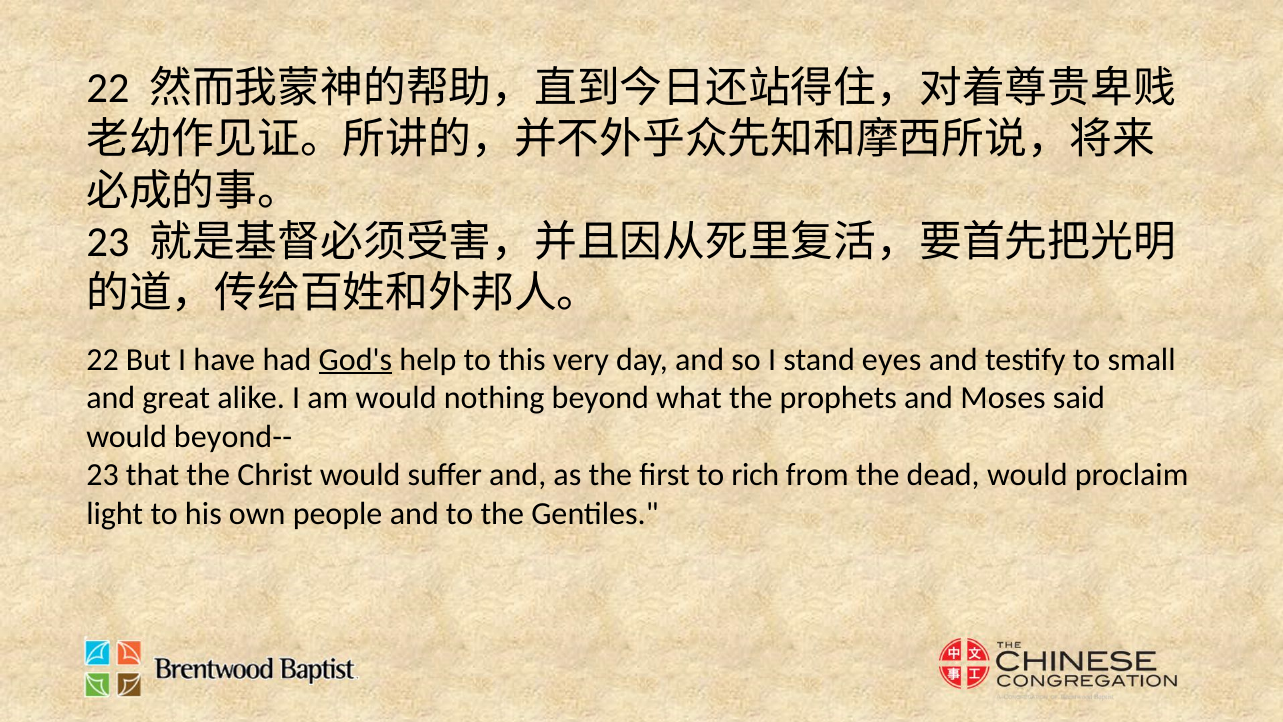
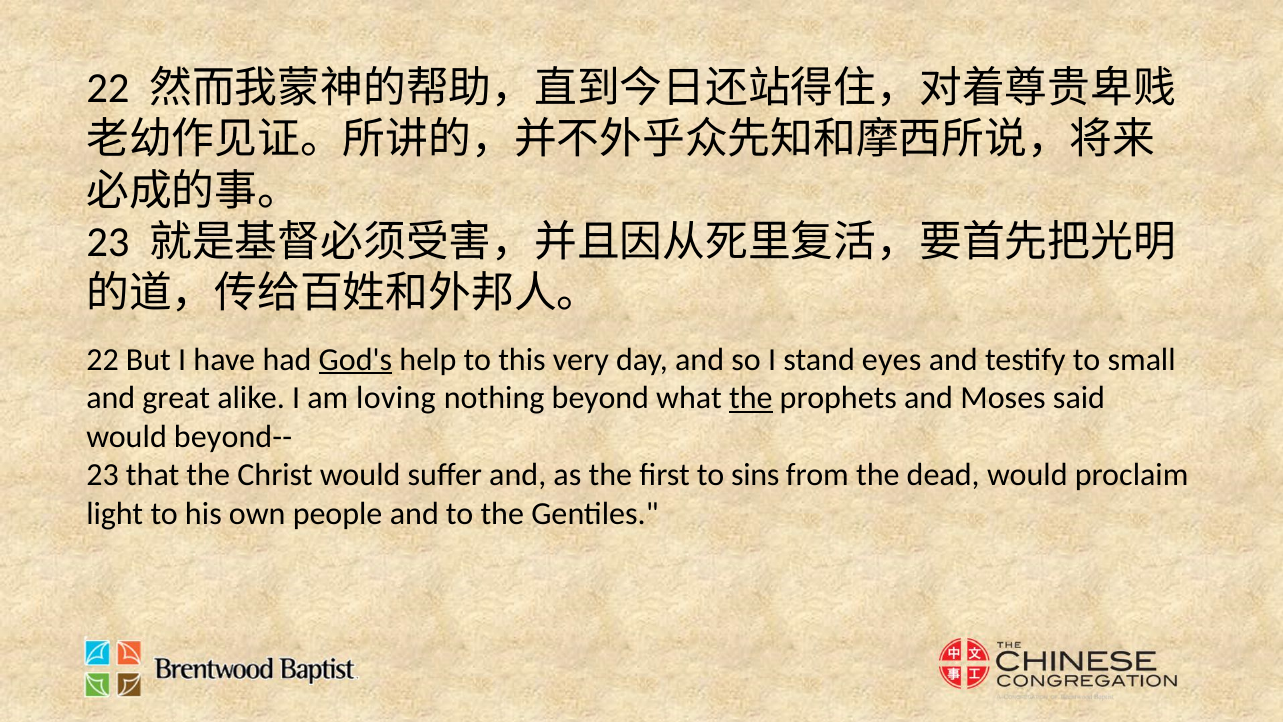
am would: would -> loving (396, 398)
the underline: none -> present (751, 398)
rich: rich -> sins (755, 475)
